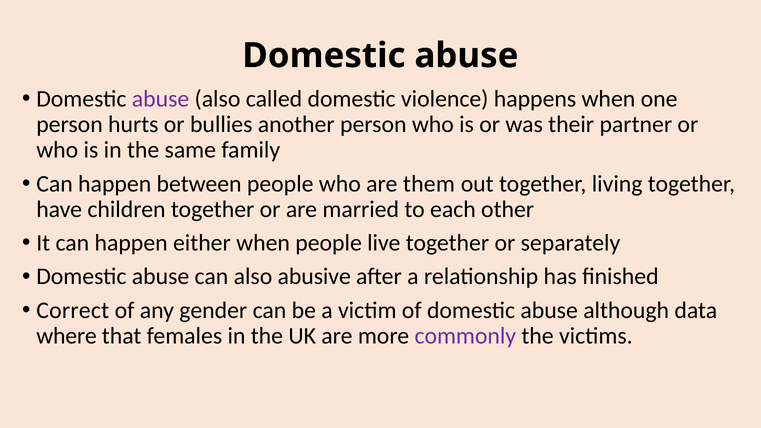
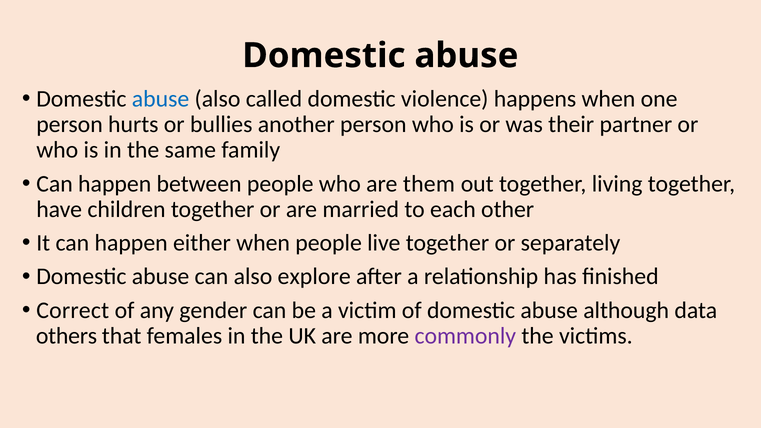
abuse colour: purple -> blue (161, 99)
abusive: abusive -> explore (314, 277)
where: where -> others (67, 336)
